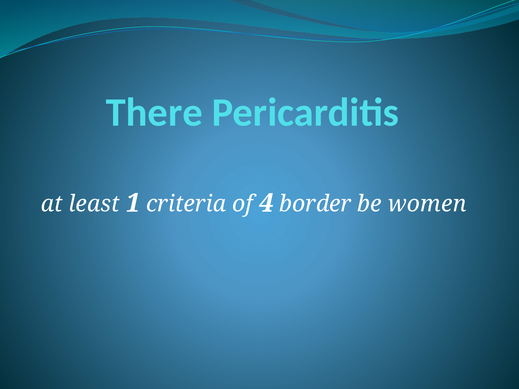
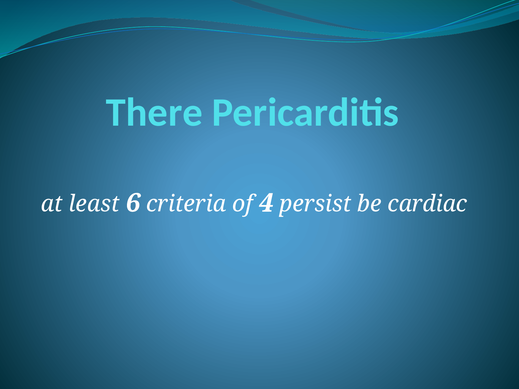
1: 1 -> 6 (133, 203)
border: border -> persist (315, 204)
women: women -> cardiac (427, 204)
